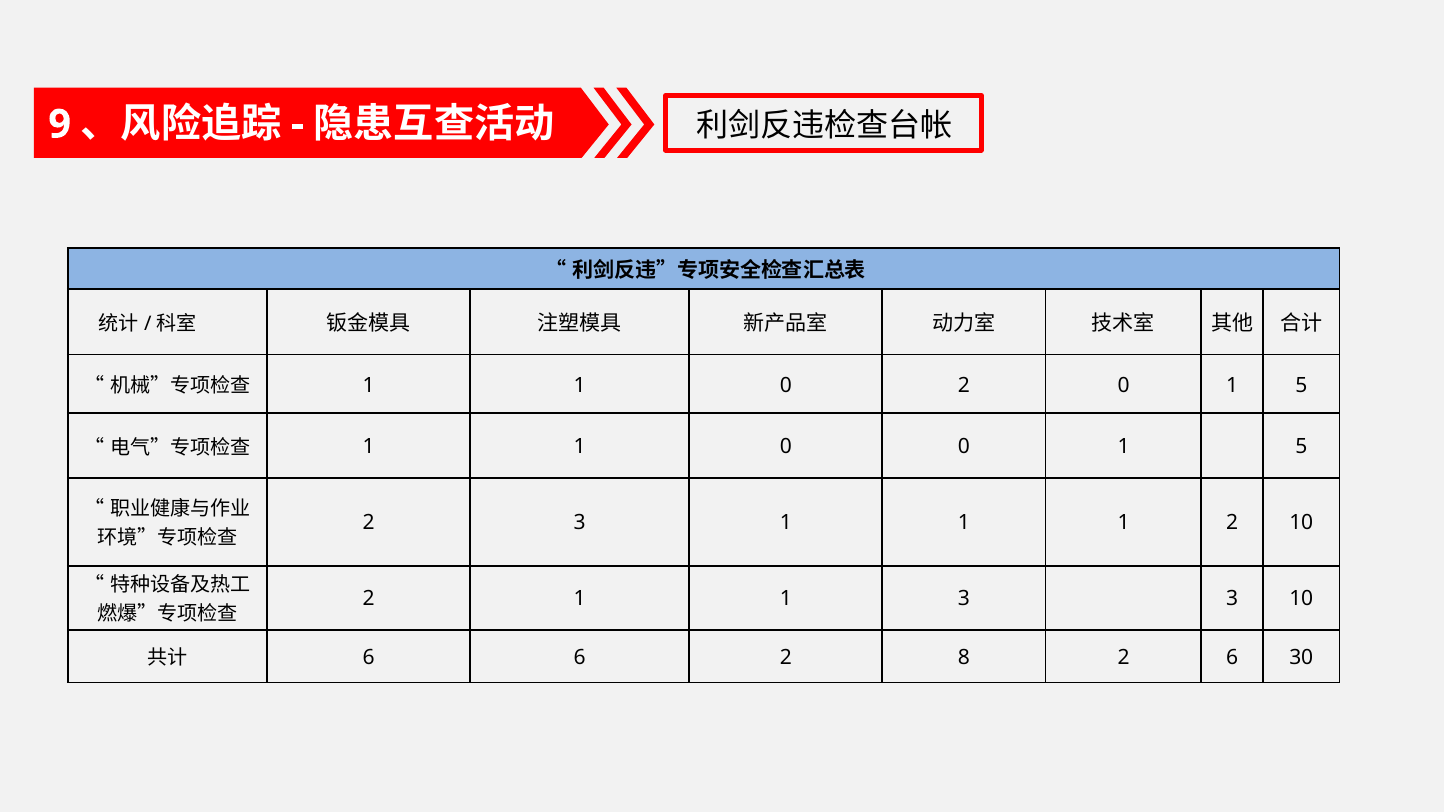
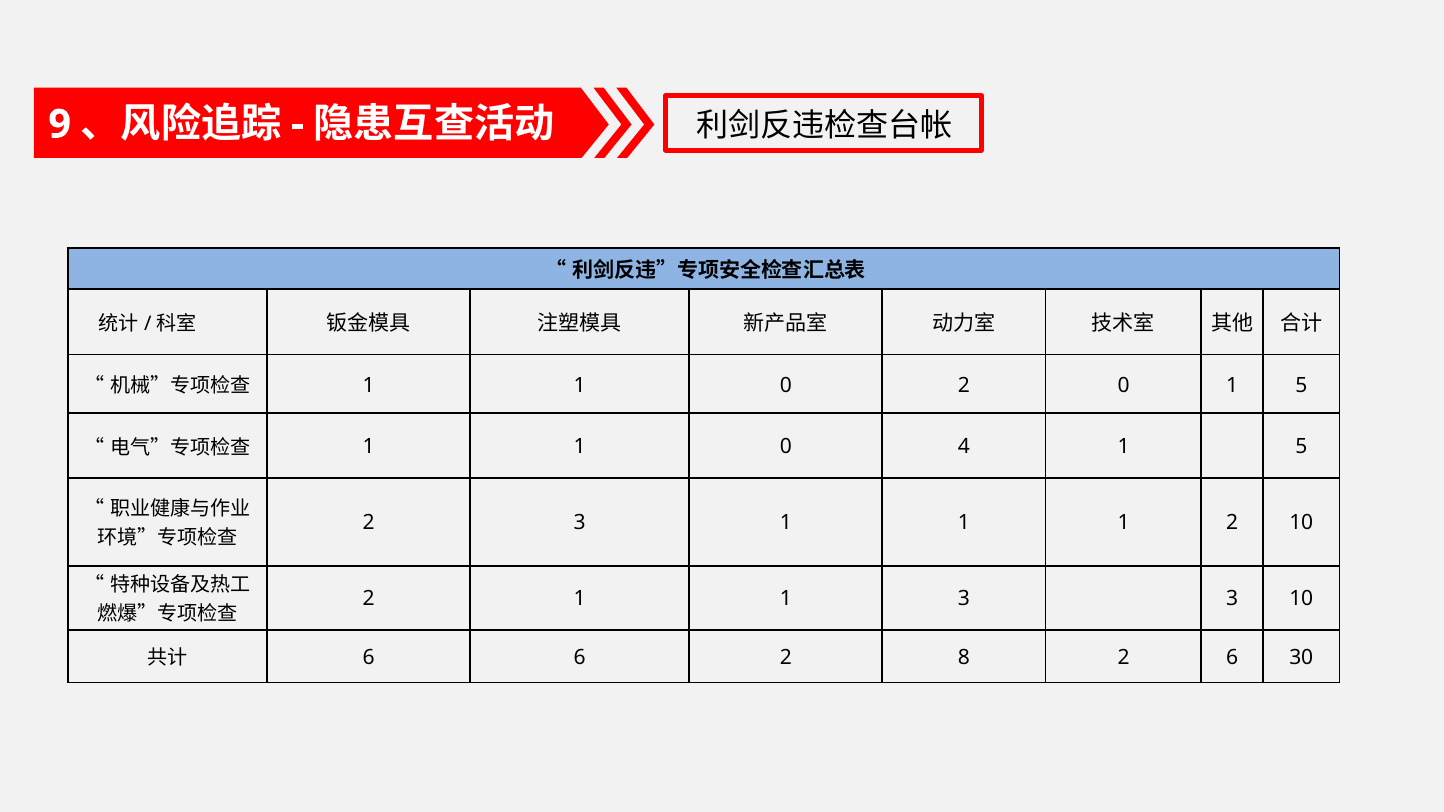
0 0: 0 -> 4 (964, 447)
